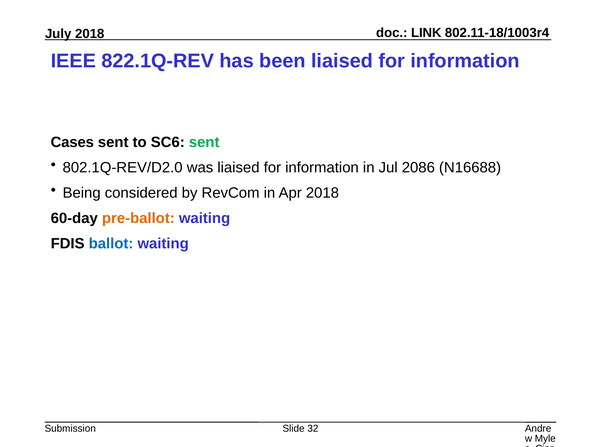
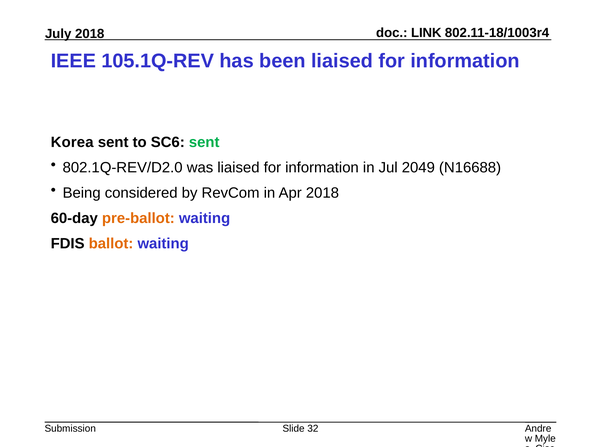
822.1Q-REV: 822.1Q-REV -> 105.1Q-REV (158, 61)
Cases: Cases -> Korea (72, 142)
2086: 2086 -> 2049 (418, 167)
ballot colour: blue -> orange (111, 243)
